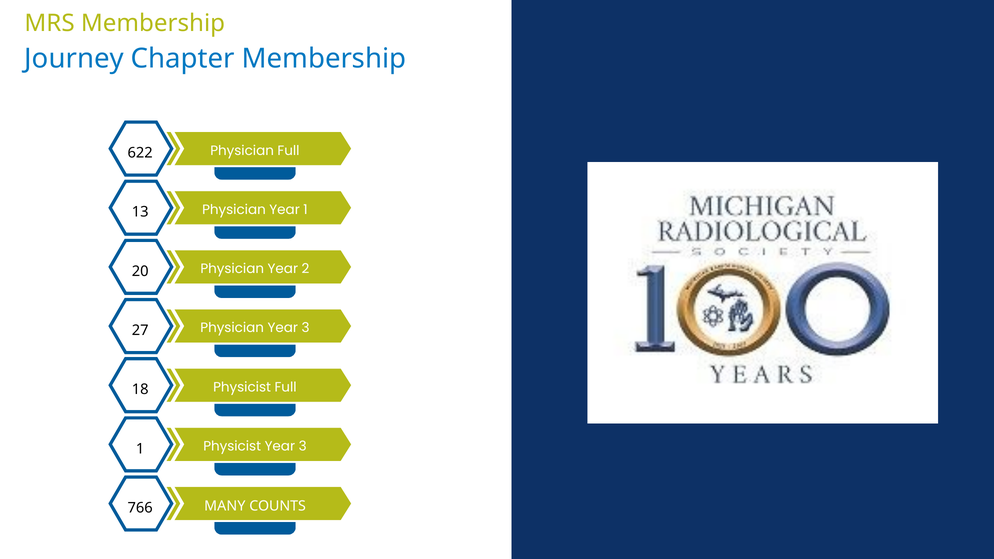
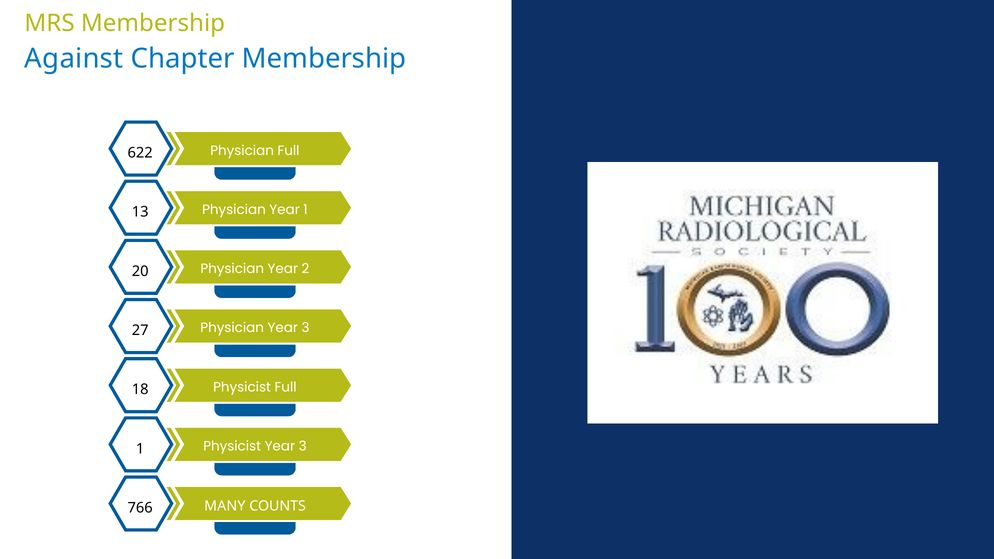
Journey: Journey -> Against (74, 59)
